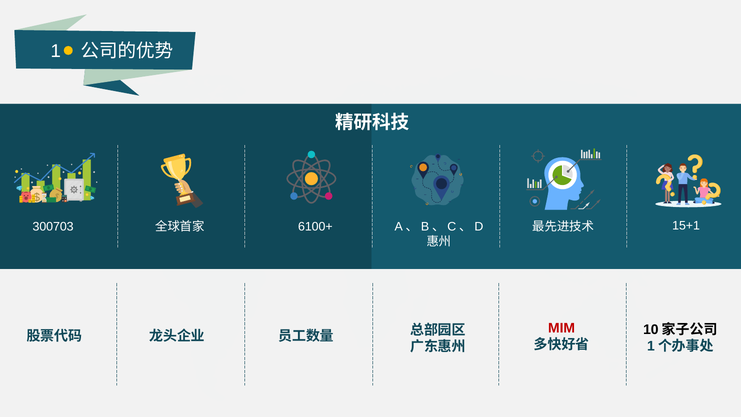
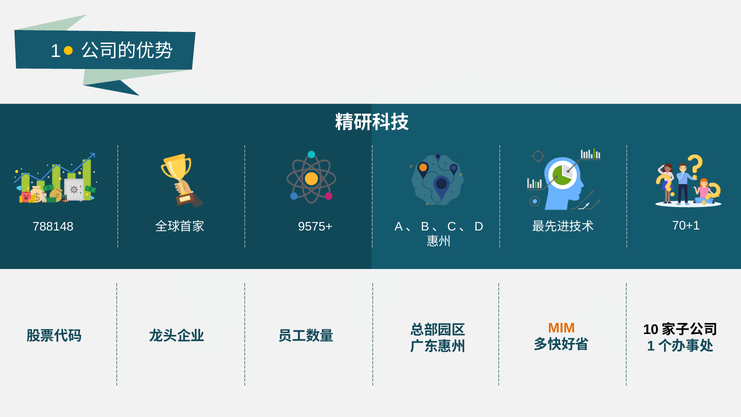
15+1: 15+1 -> 70+1 (686, 226)
300703: 300703 -> 788148 (53, 227)
6100+: 6100+ -> 9575+ (315, 227)
MIM colour: red -> orange (562, 328)
